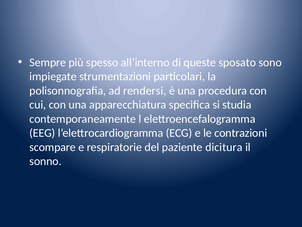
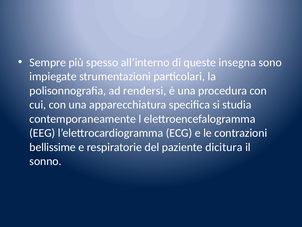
sposato: sposato -> insegna (237, 62)
scompare: scompare -> bellissime (53, 147)
